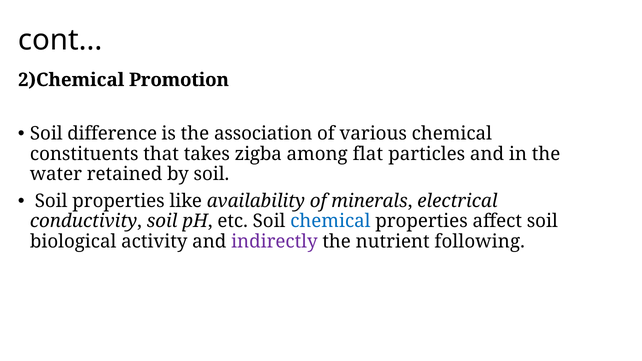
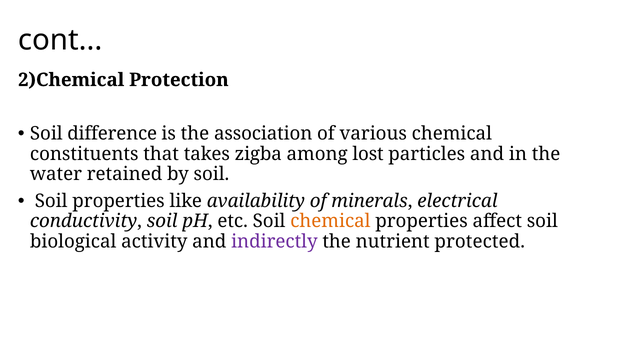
Promotion: Promotion -> Protection (179, 80)
flat: flat -> lost (368, 154)
chemical colour: blue -> orange (330, 221)
following: following -> protected (480, 242)
